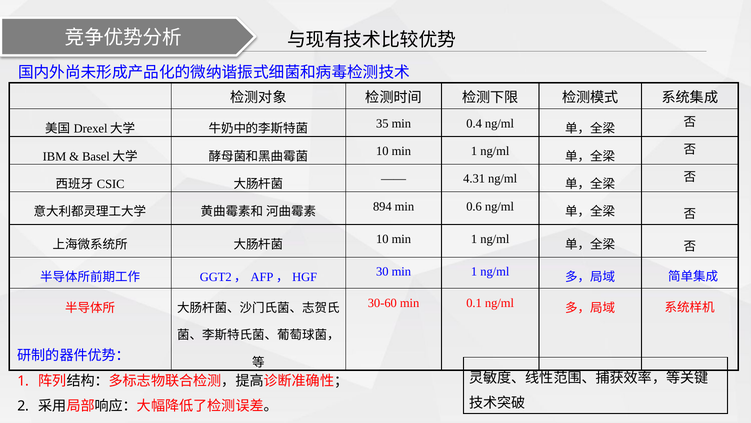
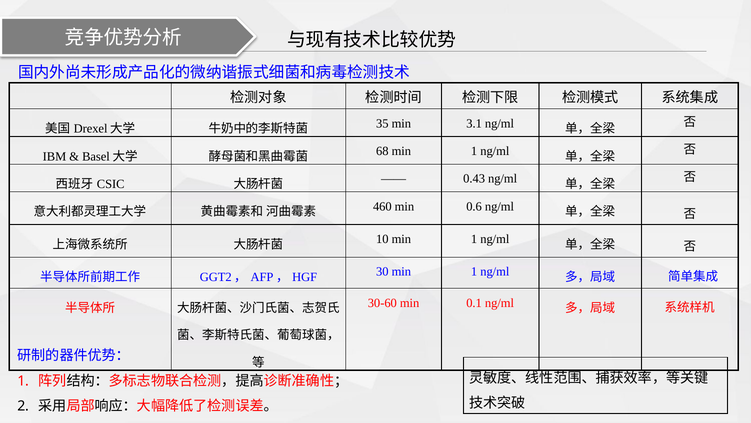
0.4: 0.4 -> 3.1 (474, 123)
10: 10 -> 68 (382, 151)
4.31: 4.31 -> 0.43 (474, 179)
894: 894 -> 460 (382, 206)
